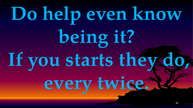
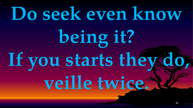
help: help -> seek (62, 14)
every: every -> veille (68, 83)
